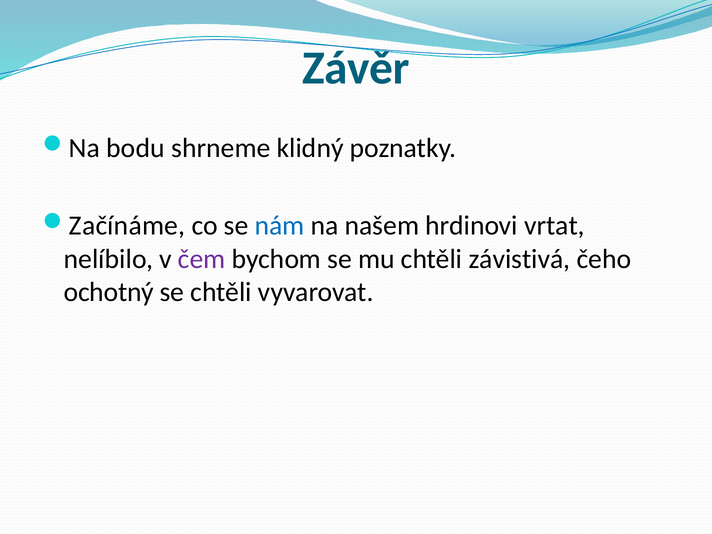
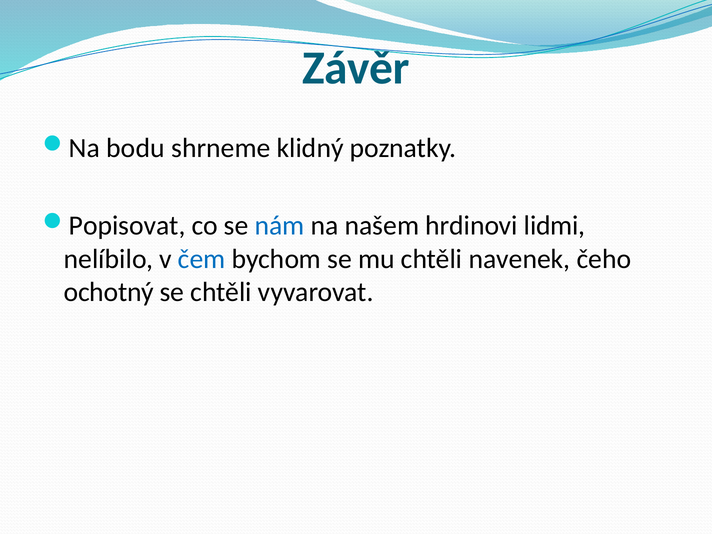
Začínáme: Začínáme -> Popisovat (127, 226)
vrtat: vrtat -> lidmi (555, 226)
čem colour: purple -> blue (202, 259)
závistivá: závistivá -> navenek (519, 259)
